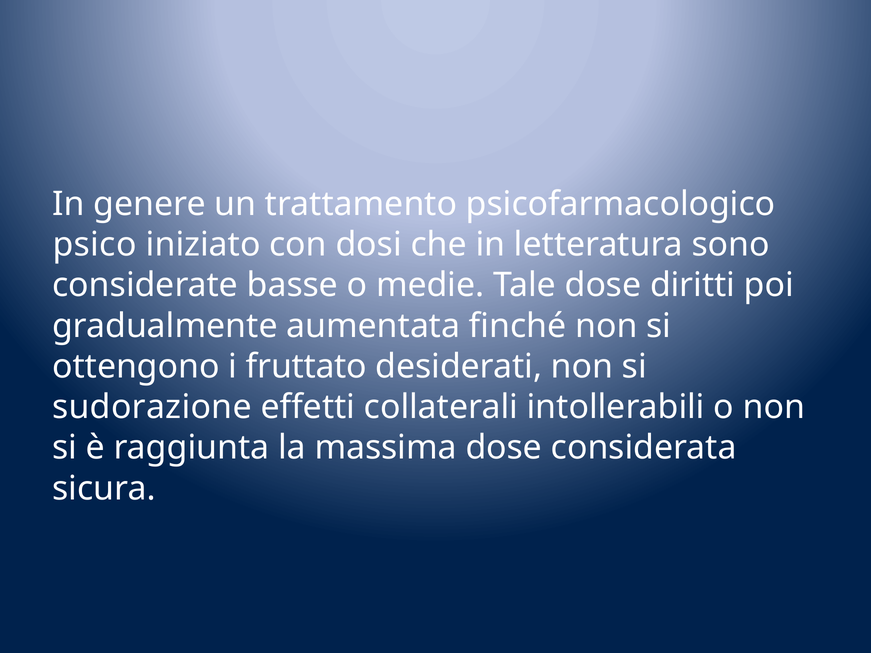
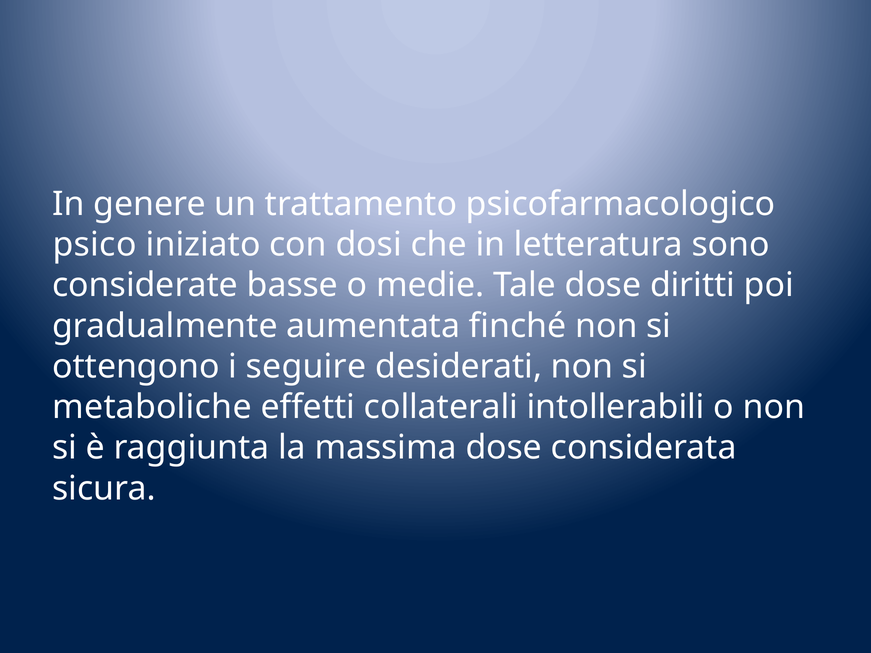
fruttato: fruttato -> seguire (306, 367)
sudorazione: sudorazione -> metaboliche (152, 407)
